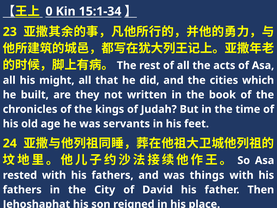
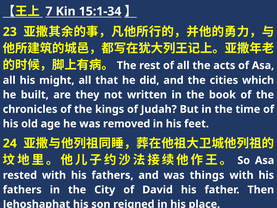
0: 0 -> 7 (49, 11)
servants: servants -> removed (127, 124)
